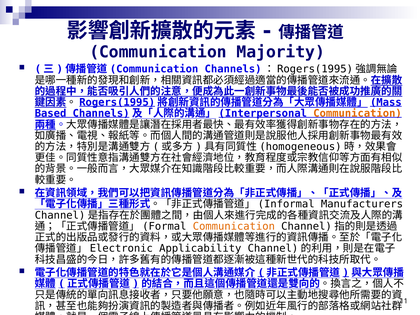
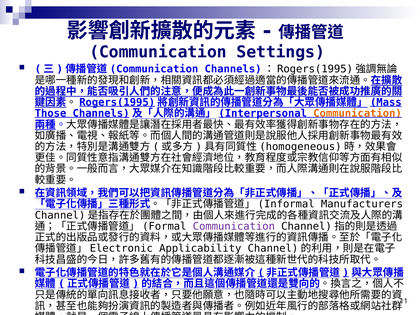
Majority: Majority -> Settings (281, 52)
Based: Based -> Those (51, 113)
Communication colour: orange -> purple (234, 226)
